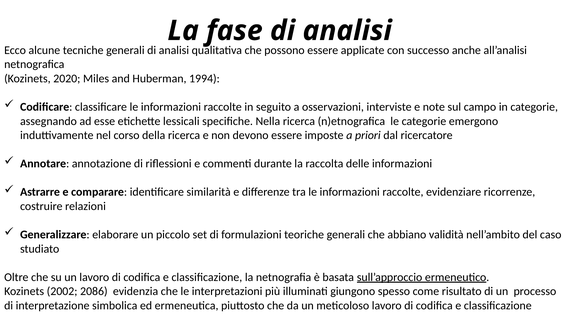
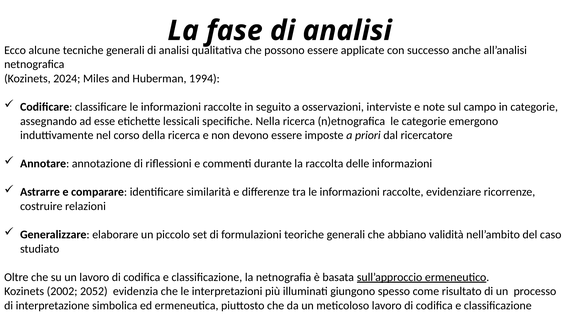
2020: 2020 -> 2024 (67, 78)
2086: 2086 -> 2052 (94, 291)
